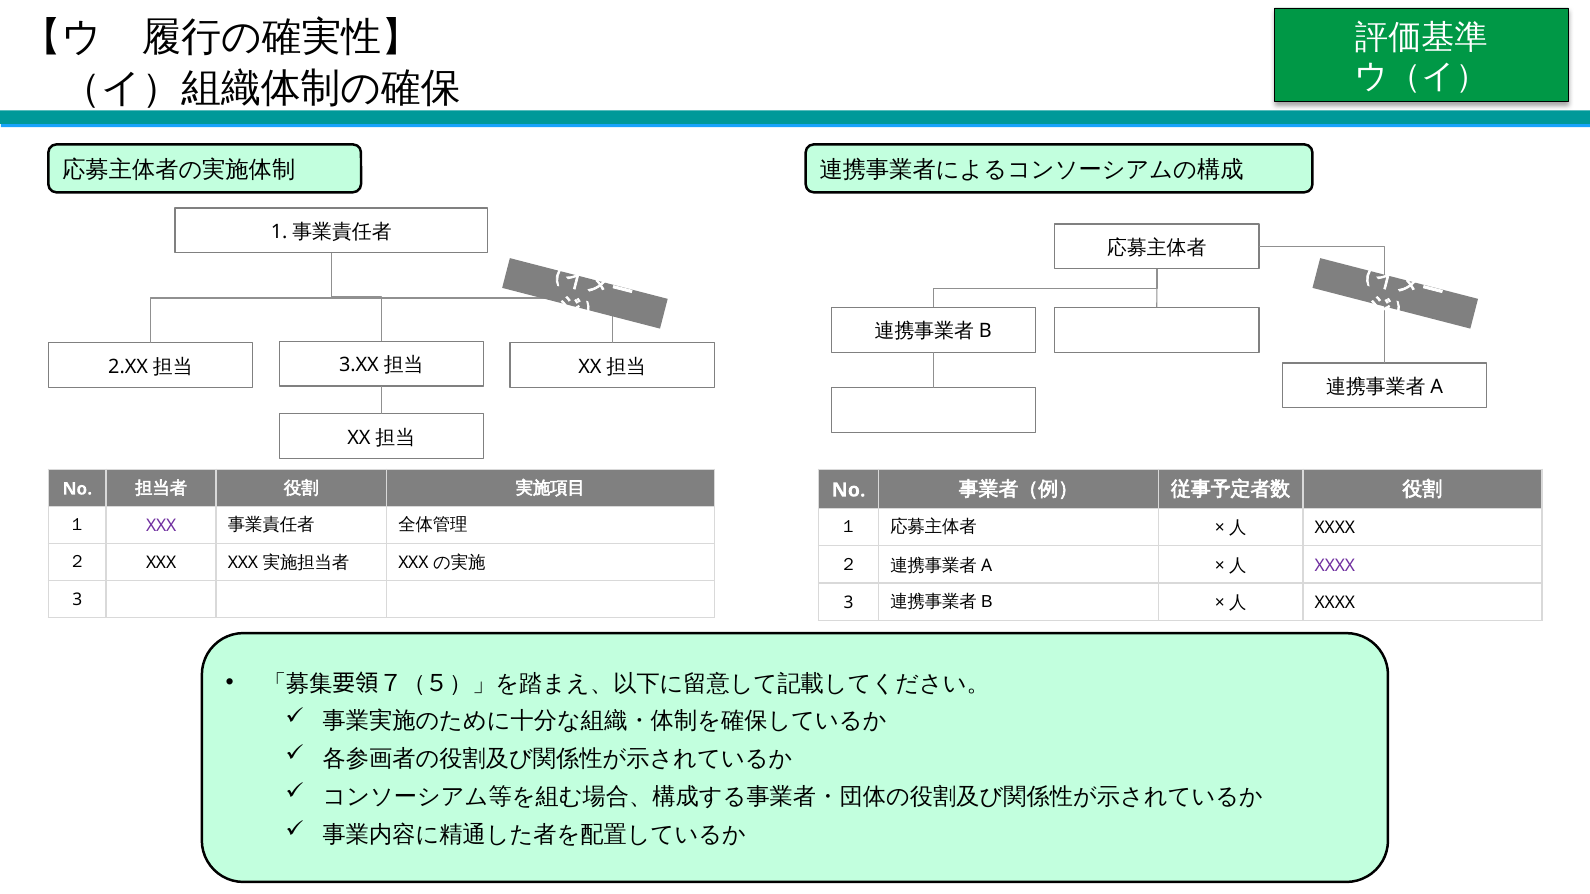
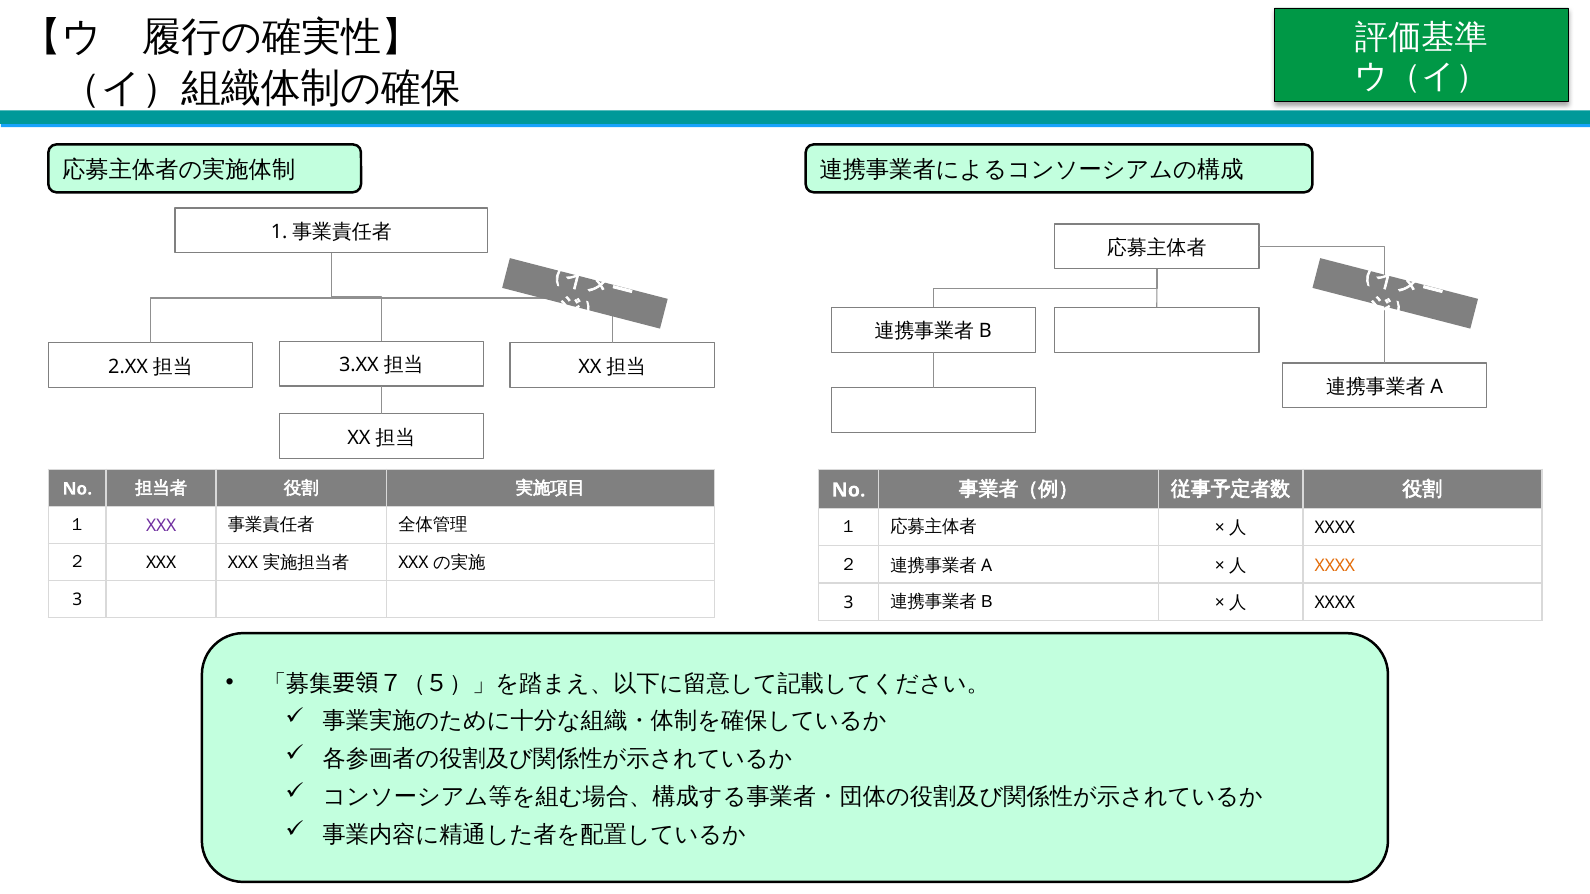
XXXX colour: purple -> orange (1335, 566)
